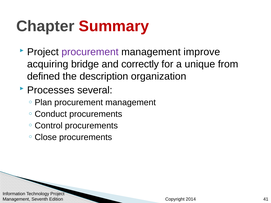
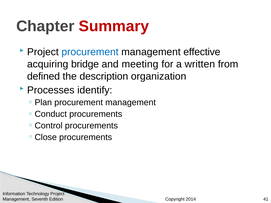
procurement colour: purple -> blue (90, 52)
improve: improve -> effective (202, 52)
correctly: correctly -> meeting (140, 64)
unique: unique -> written (200, 64)
several: several -> identify (95, 90)
